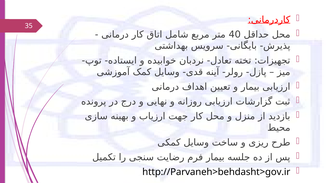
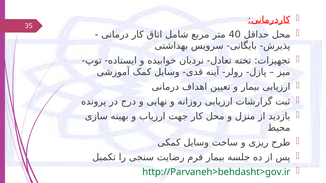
http://Parvaneh>behdasht>gov.ir colour: black -> green (216, 172)
